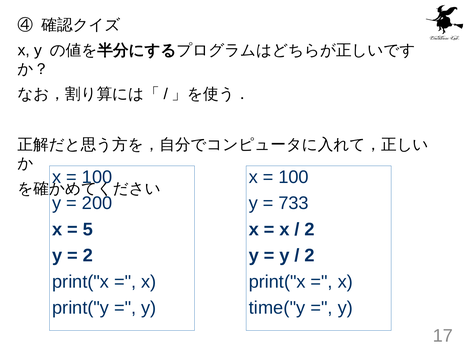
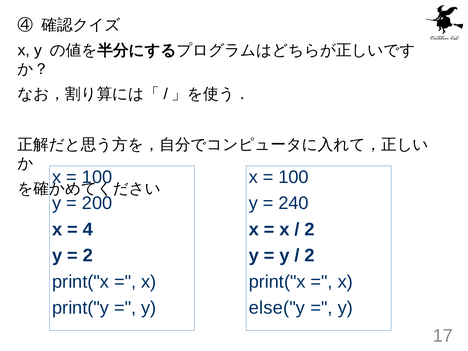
733: 733 -> 240 (294, 203)
5: 5 -> 4 (88, 229)
time("y: time("y -> else("y (277, 308)
